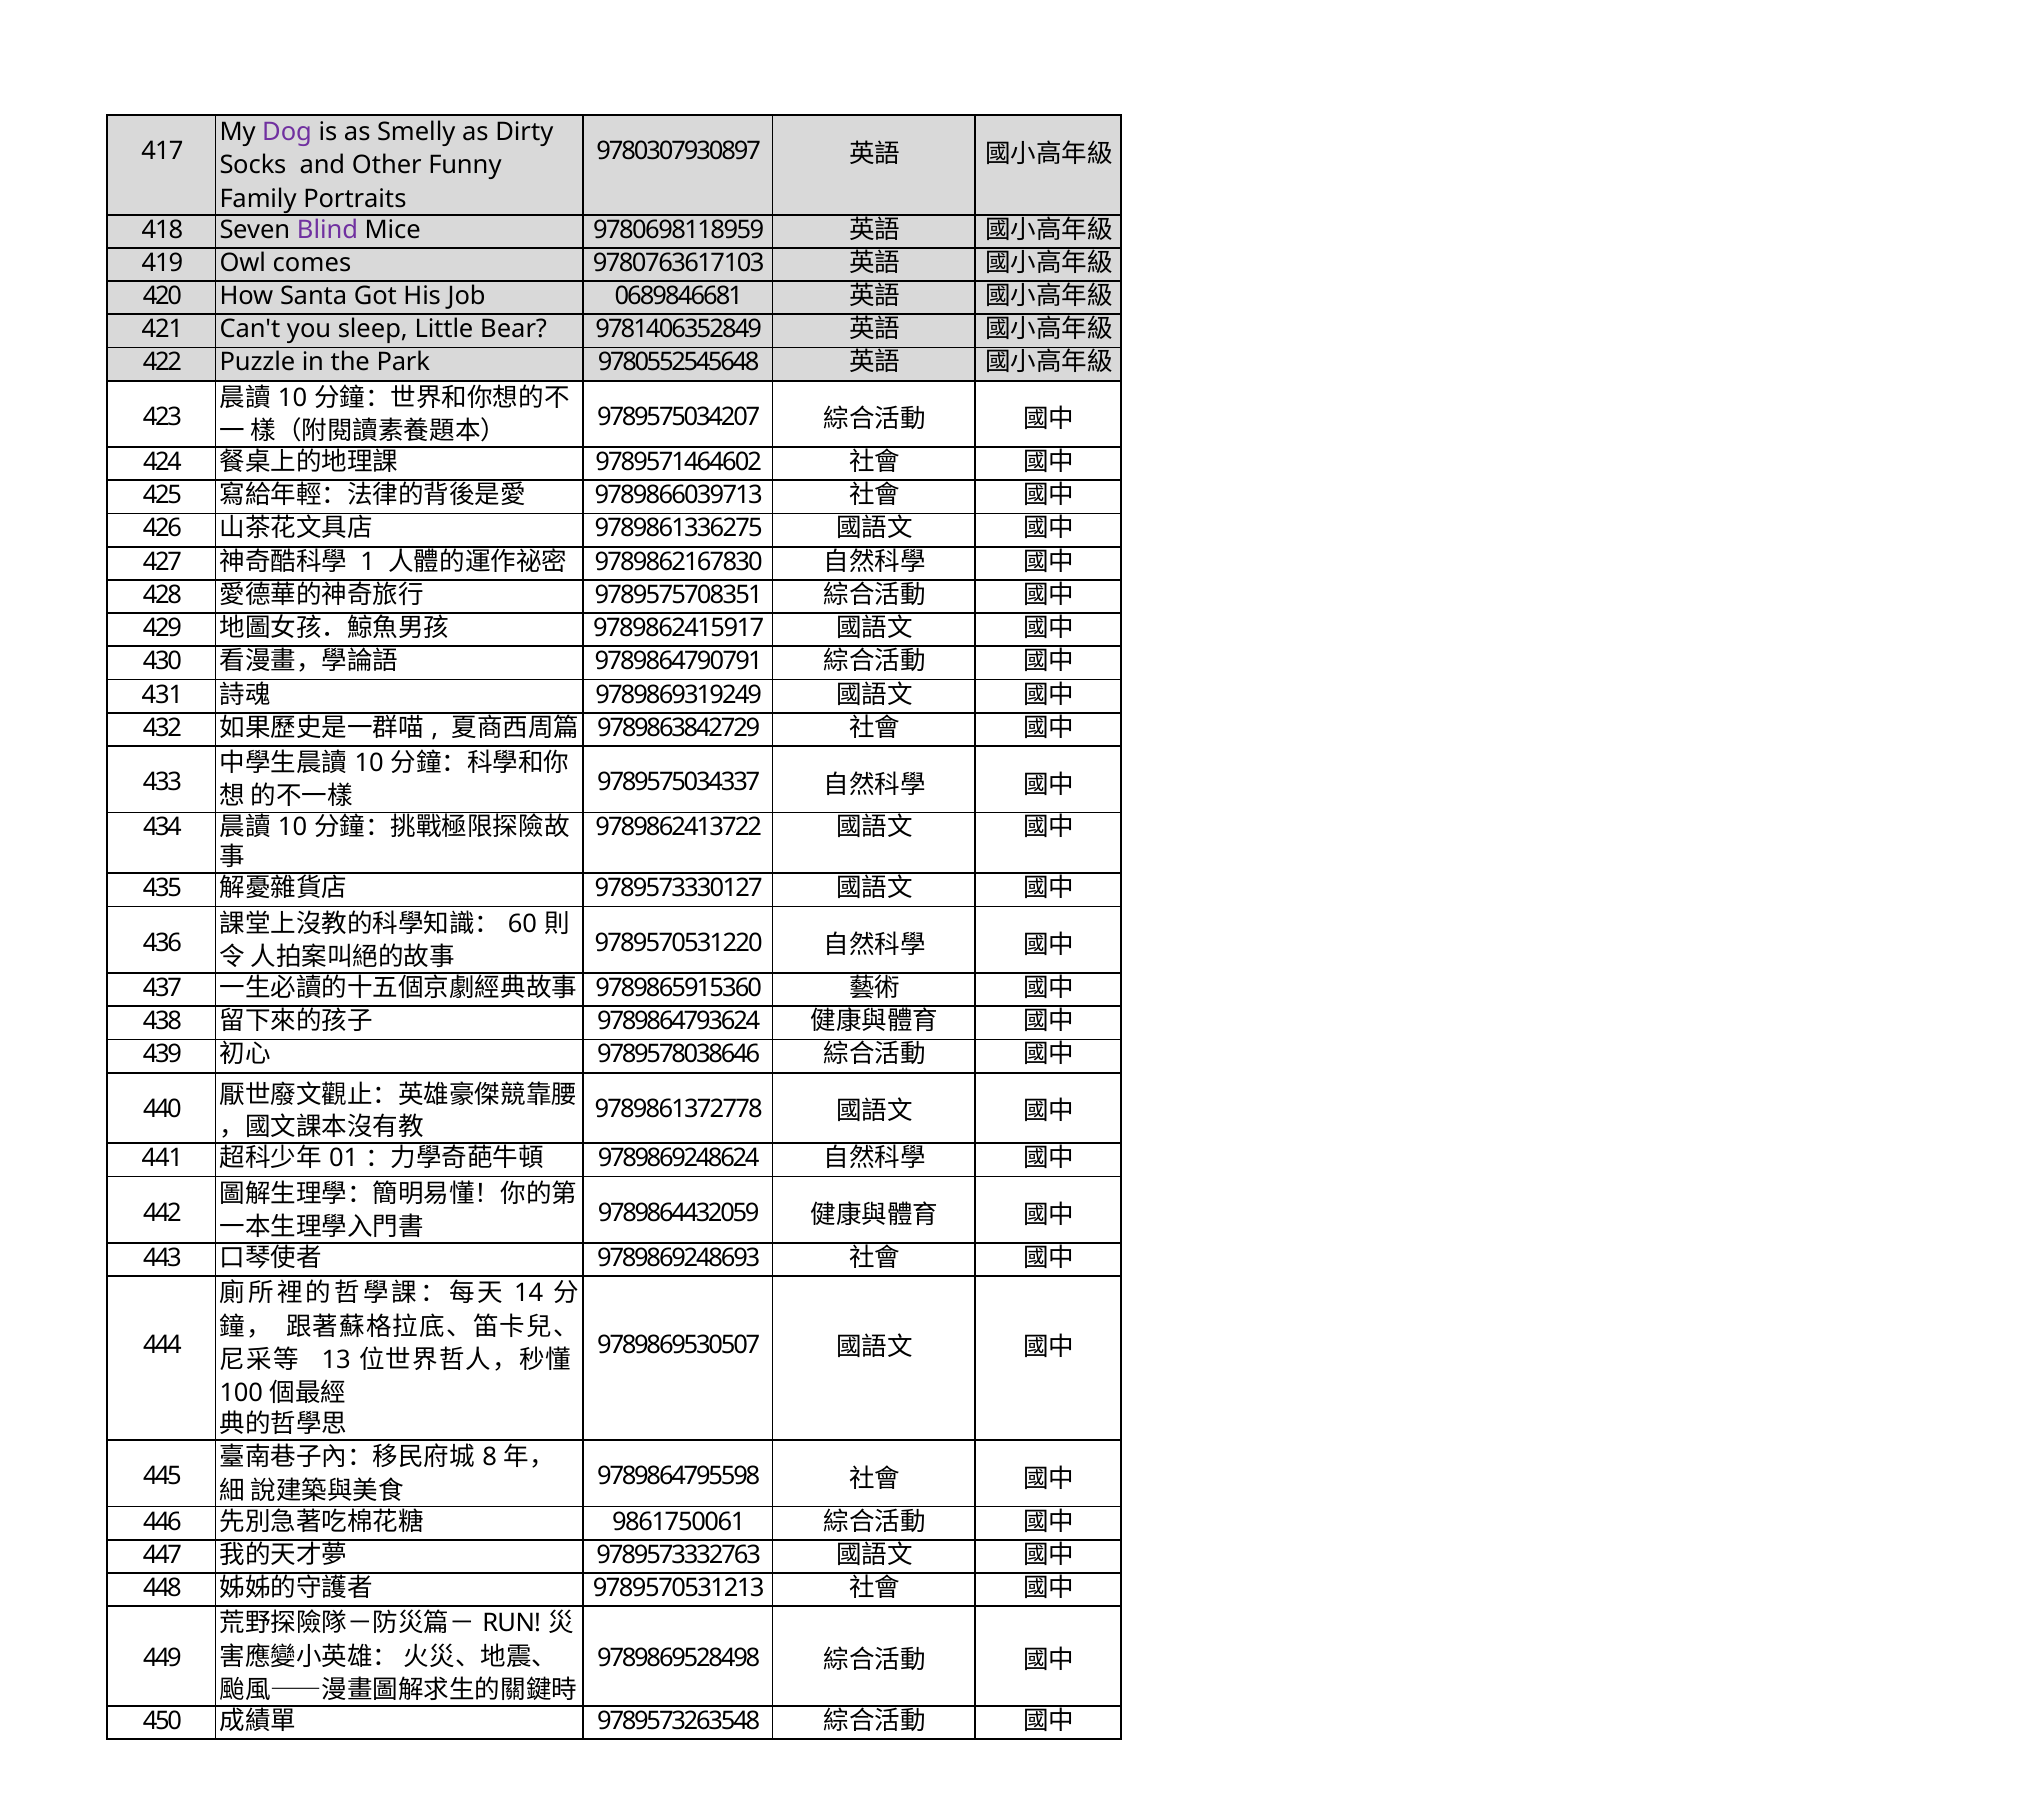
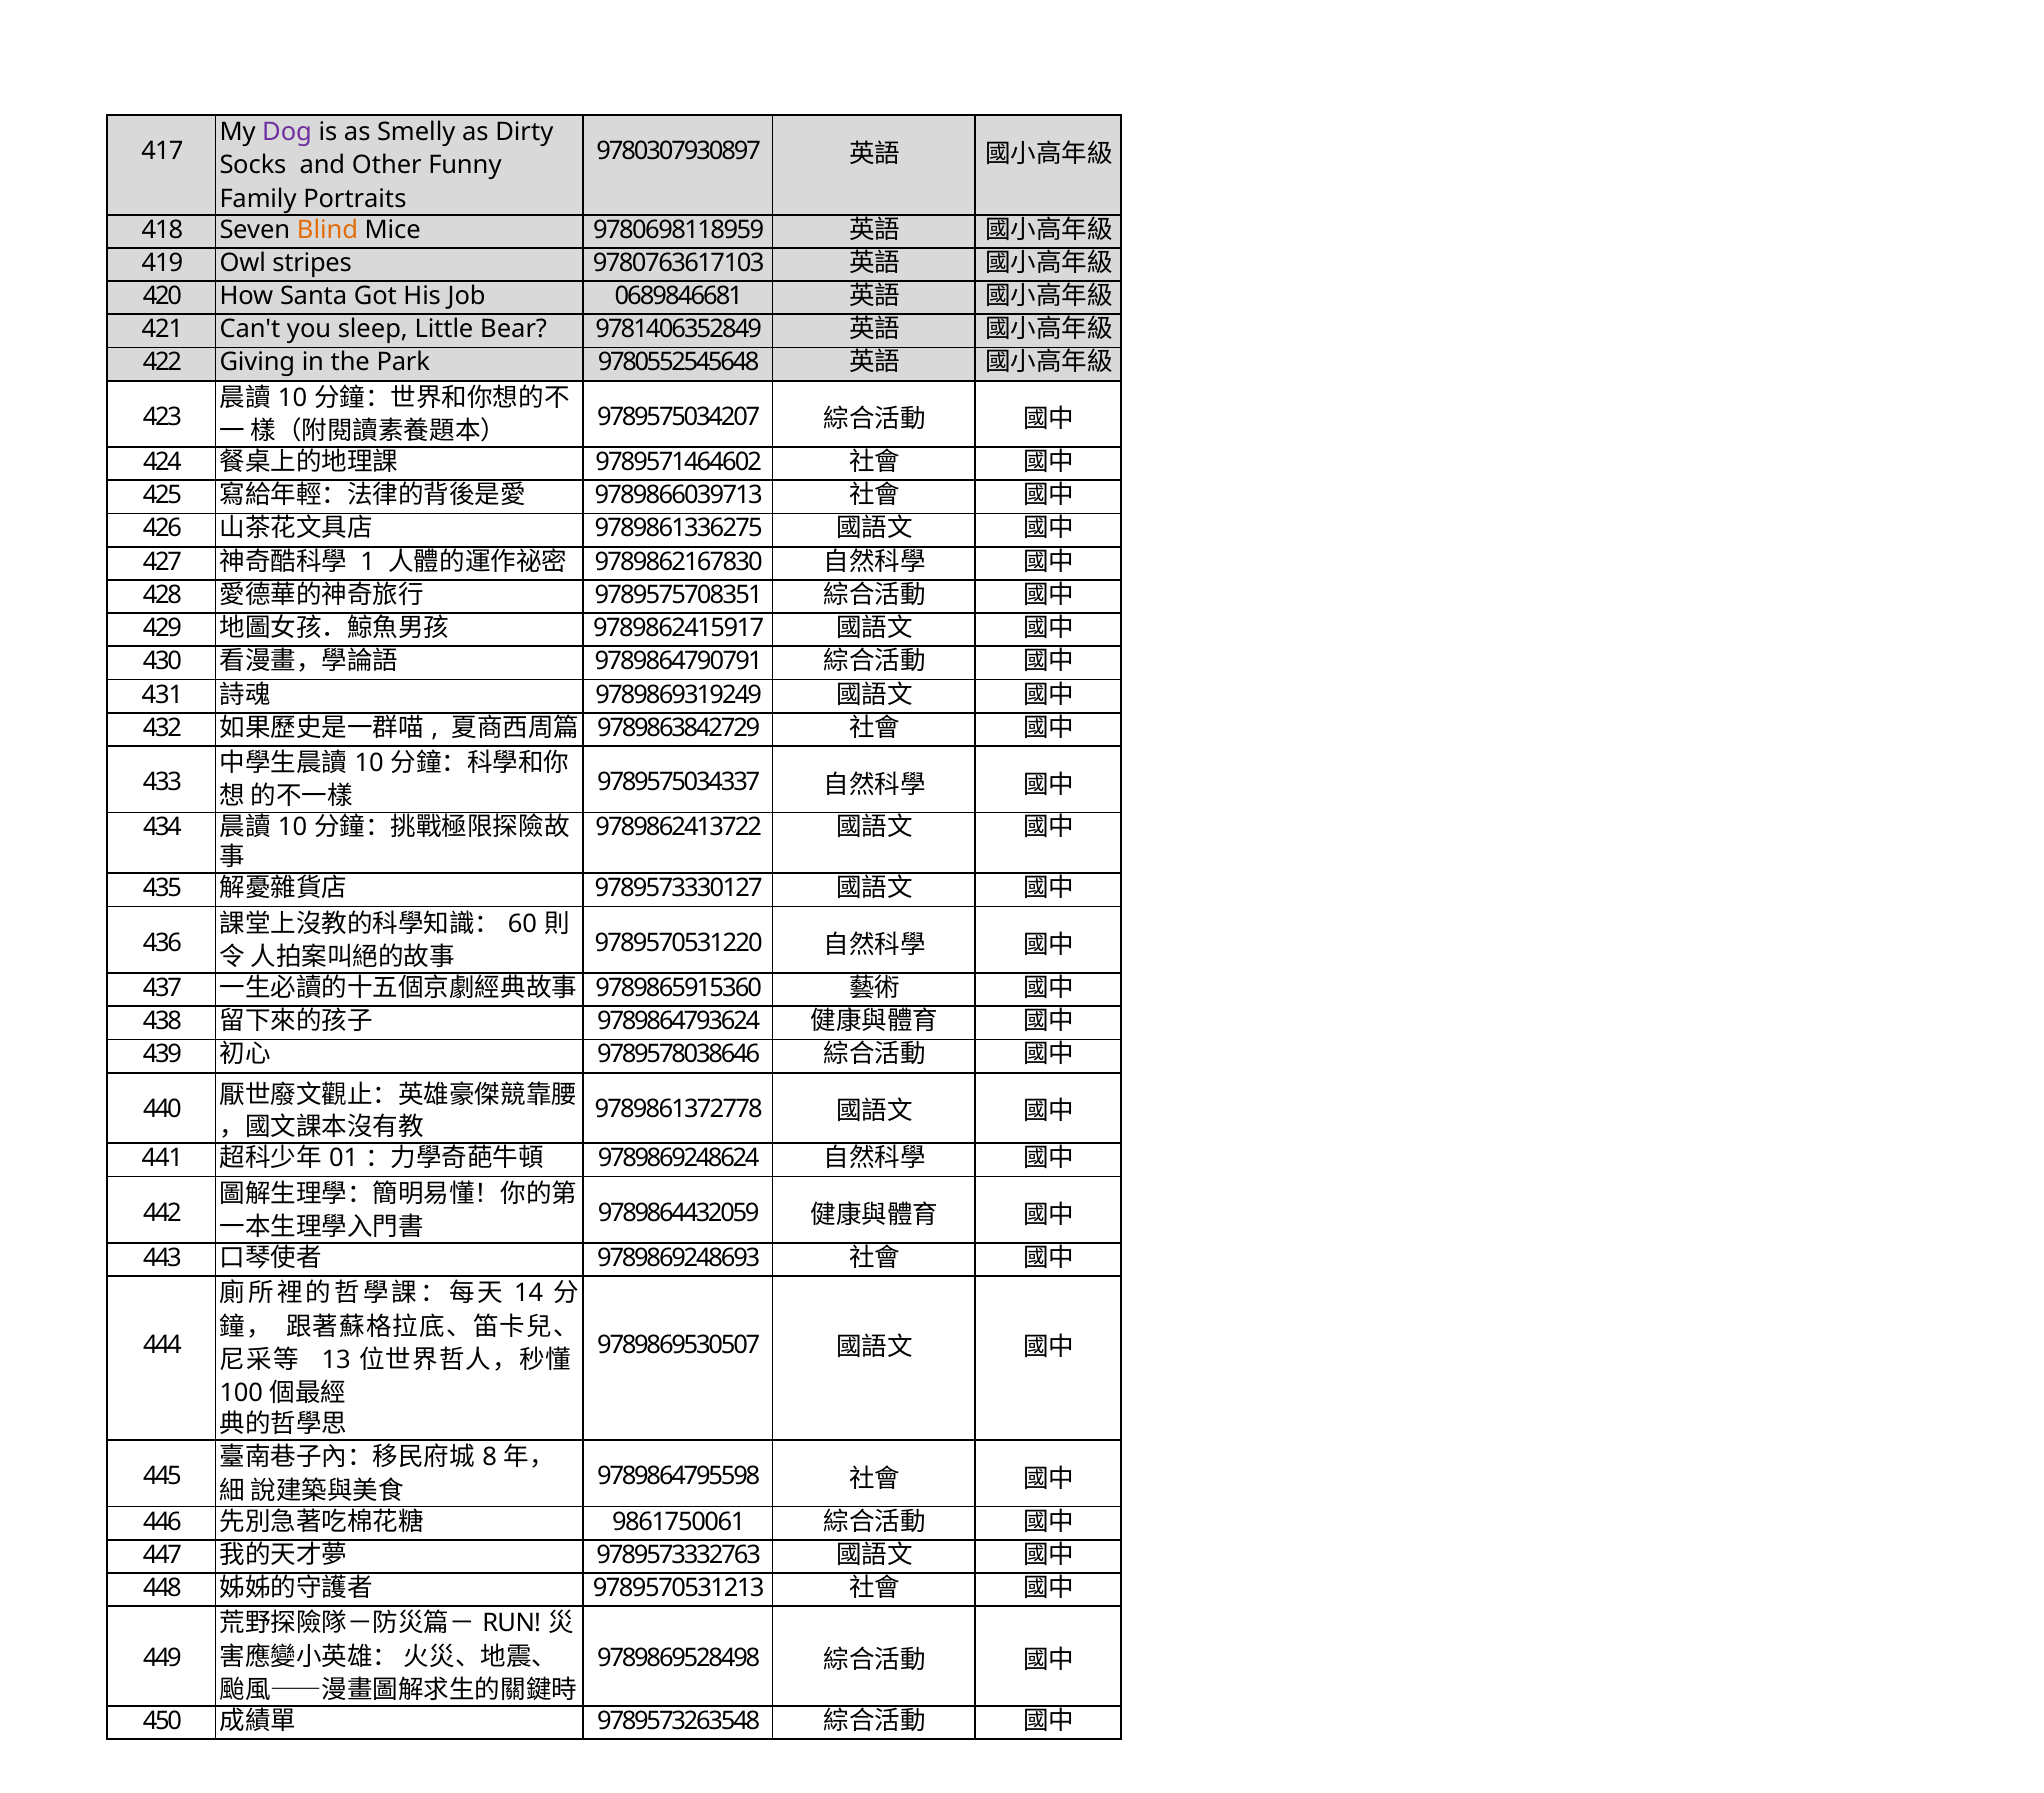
Blind colour: purple -> orange (328, 230)
comes: comes -> stripes (312, 263)
Puzzle: Puzzle -> Giving (257, 362)
